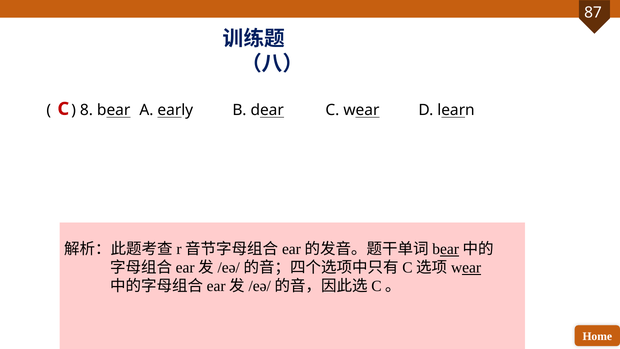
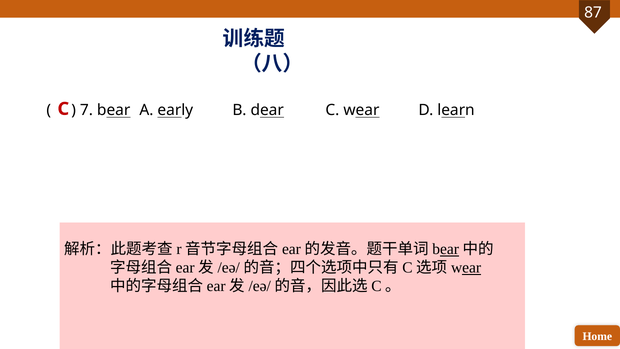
8: 8 -> 7 (86, 110)
